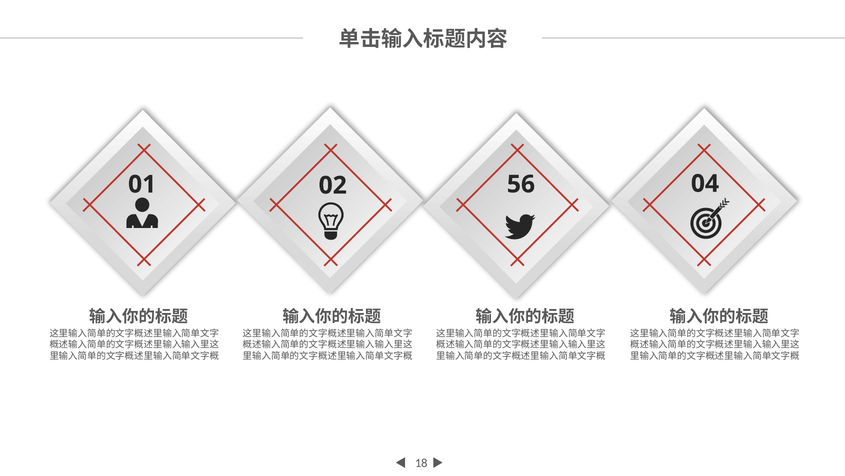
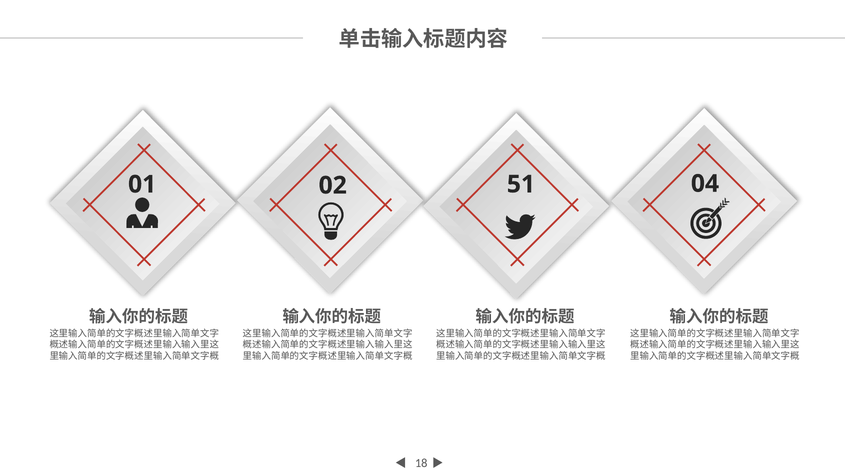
56: 56 -> 51 (521, 184)
